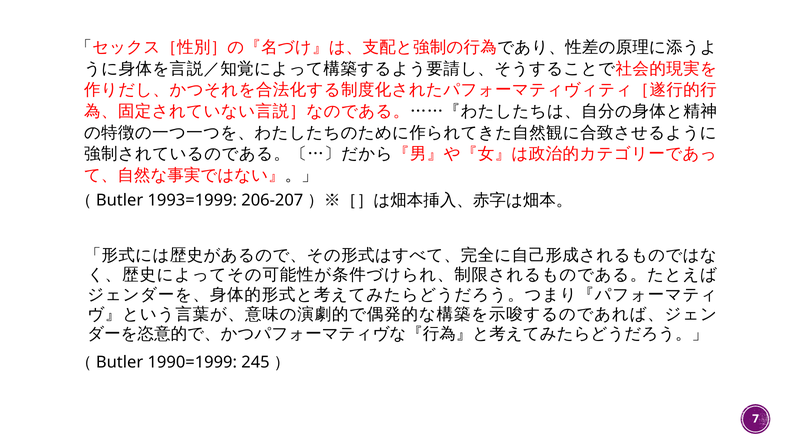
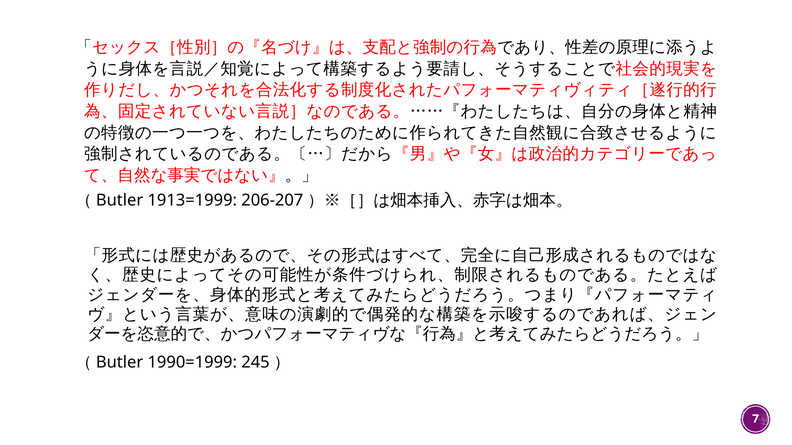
1993=1999: 1993=1999 -> 1913=1999 (192, 201)
